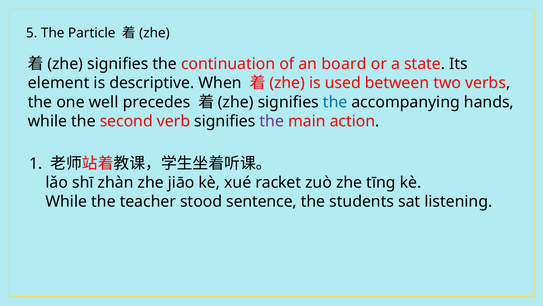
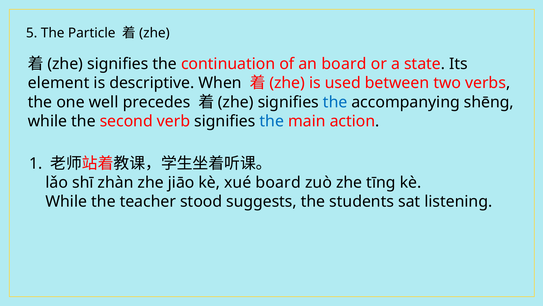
hands: hands -> shēng (489, 102)
the colour: purple -> blue (272, 121)
xué racket: racket -> board (278, 182)
sentence: sentence -> suggests (262, 201)
